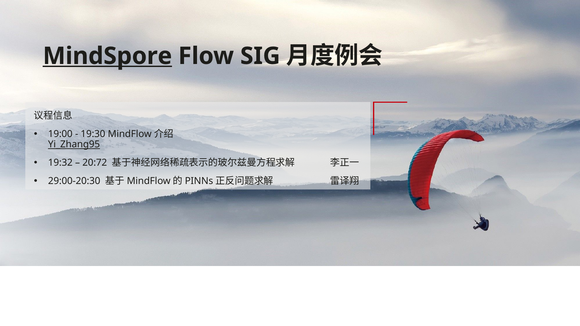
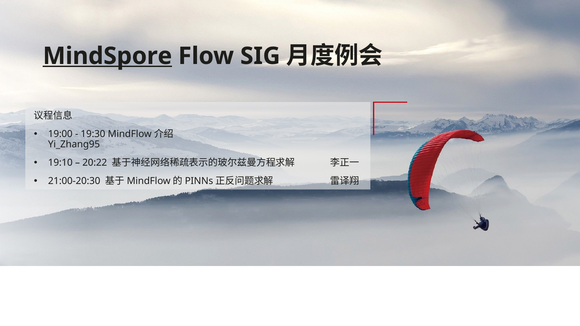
Yi_Zhang95 underline: present -> none (74, 145)
19:32: 19:32 -> 19:10 (60, 163)
20:72: 20:72 -> 20:22 (95, 163)
29:00-20:30: 29:00-20:30 -> 21:00-20:30 (74, 181)
